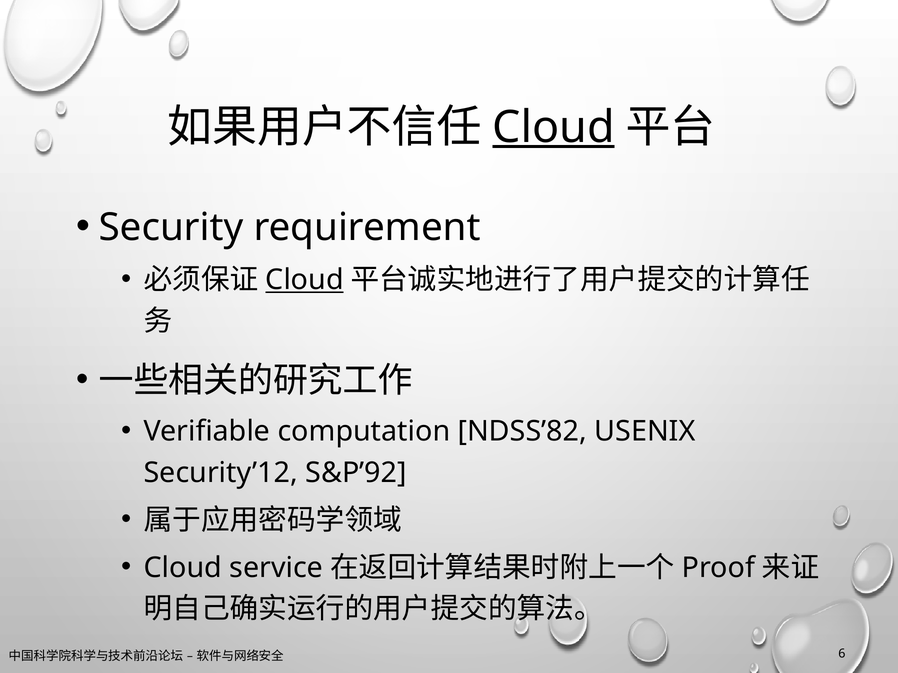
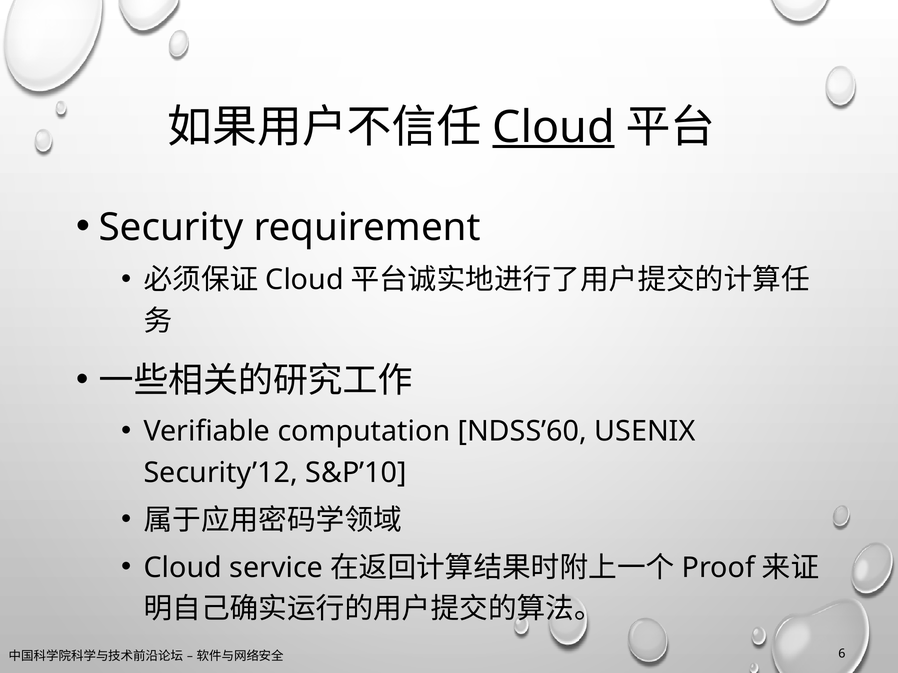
Cloud underline: present -> none (305, 280)
NDSS’82: NDSS’82 -> NDSS’60 (522, 432)
S&P’92: S&P’92 -> S&P’10 (356, 473)
